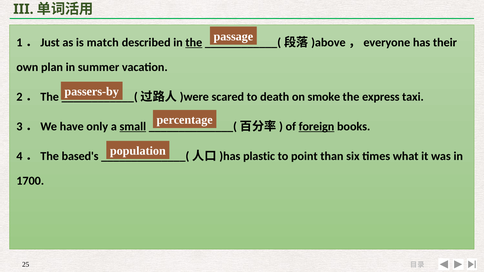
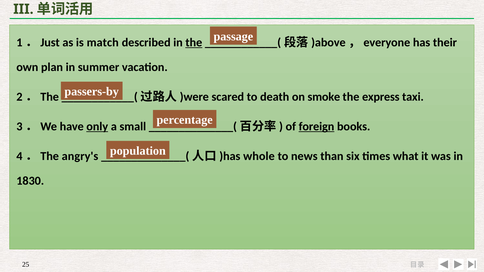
only underline: none -> present (97, 127)
small underline: present -> none (133, 127)
based's: based's -> angry's (80, 156)
plastic: plastic -> whole (259, 156)
point: point -> news (304, 156)
1700: 1700 -> 1830 (30, 181)
